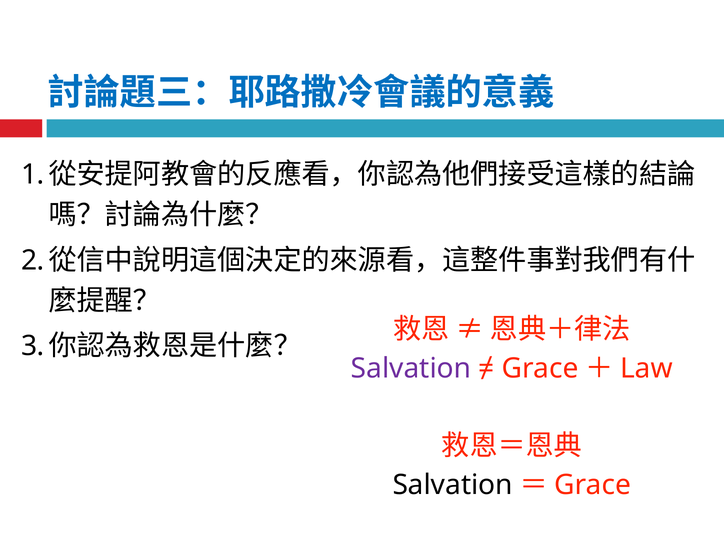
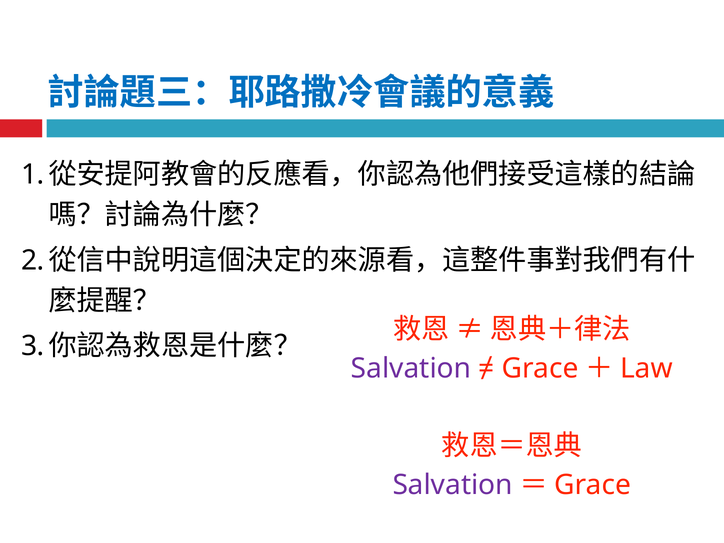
Salvation colour: black -> purple (453, 485)
